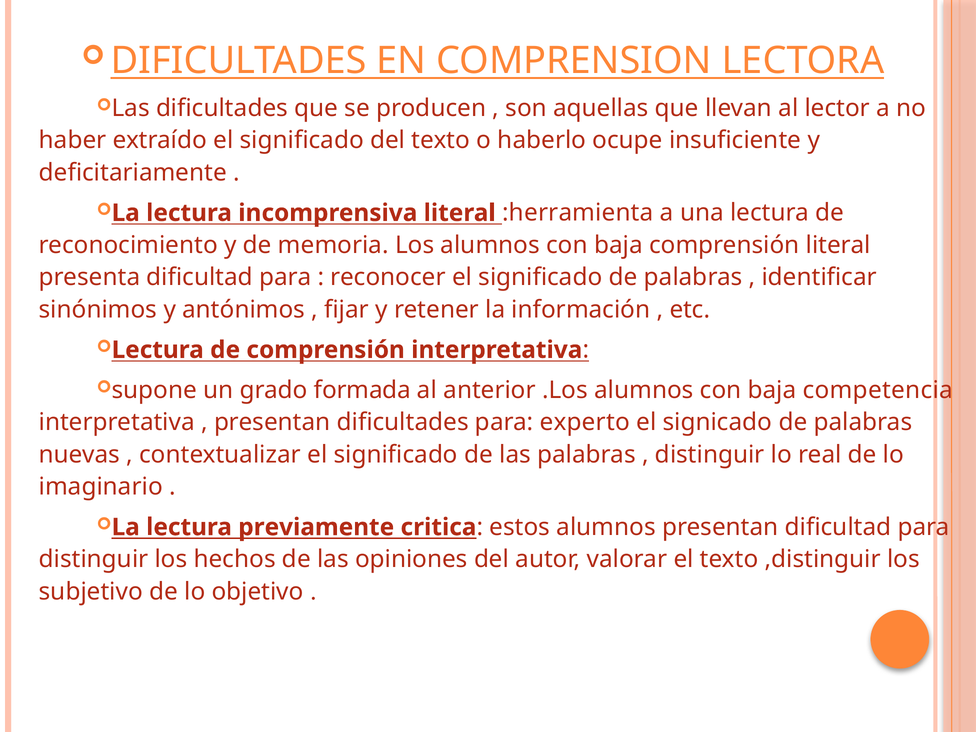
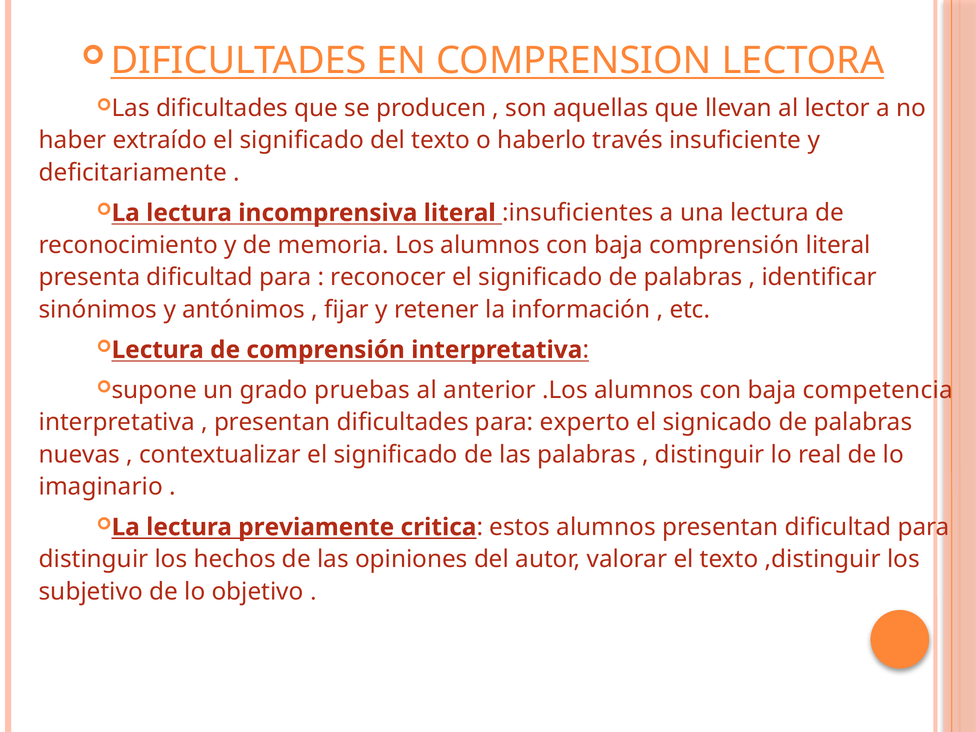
ocupe: ocupe -> través (628, 140)
:herramienta: :herramienta -> :insuficientes (578, 213)
formada: formada -> pruebas (362, 390)
